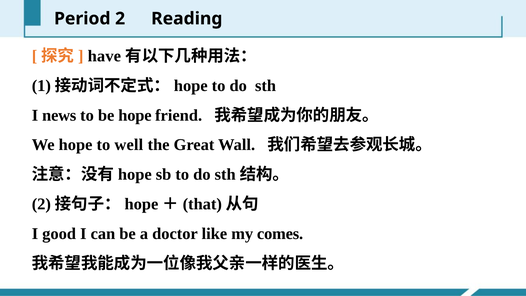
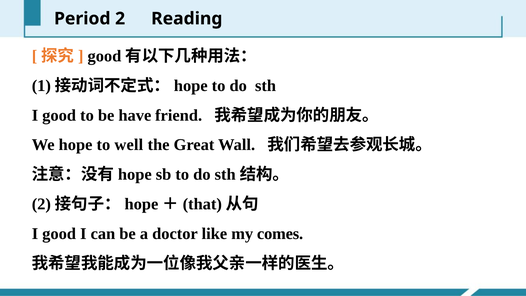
have: have -> good (104, 56)
news: news -> good (59, 115)
be hope: hope -> have (135, 115)
